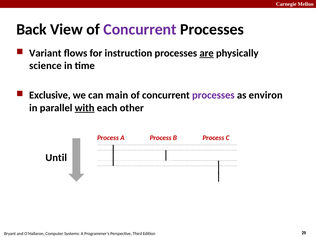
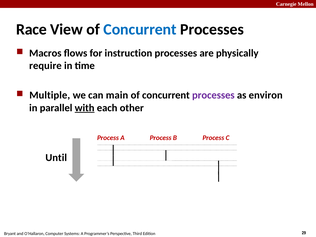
Back: Back -> Race (31, 29)
Concurrent colour: purple -> blue (140, 29)
Variant: Variant -> Macros (45, 53)
are underline: present -> none (207, 53)
science: science -> require (45, 66)
Exclusive: Exclusive -> Multiple (50, 95)
